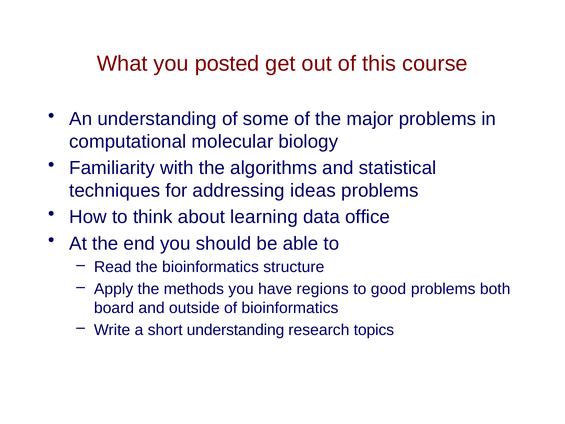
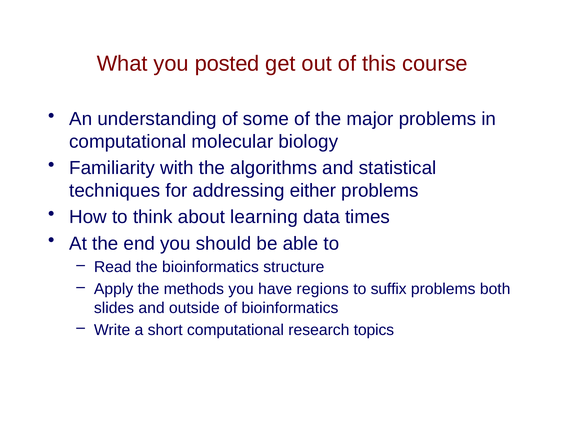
ideas: ideas -> either (313, 191)
office: office -> times (368, 217)
good: good -> suffix (389, 289)
board: board -> slides (114, 308)
short understanding: understanding -> computational (235, 330)
